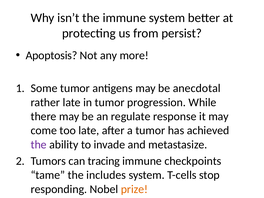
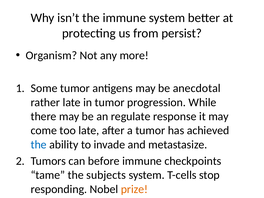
Apoptosis: Apoptosis -> Organism (51, 55)
the colour: purple -> blue (39, 145)
tracing: tracing -> before (104, 161)
includes: includes -> subjects (106, 175)
